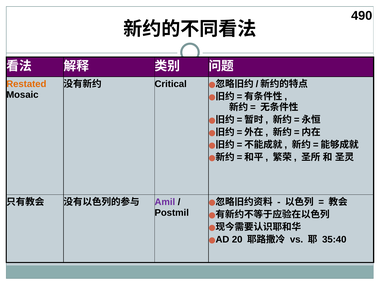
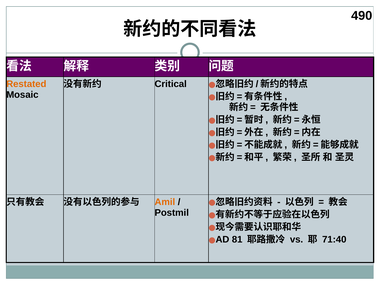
Amil colour: purple -> orange (165, 202)
20: 20 -> 81 (237, 240)
35:40: 35:40 -> 71:40 (334, 240)
